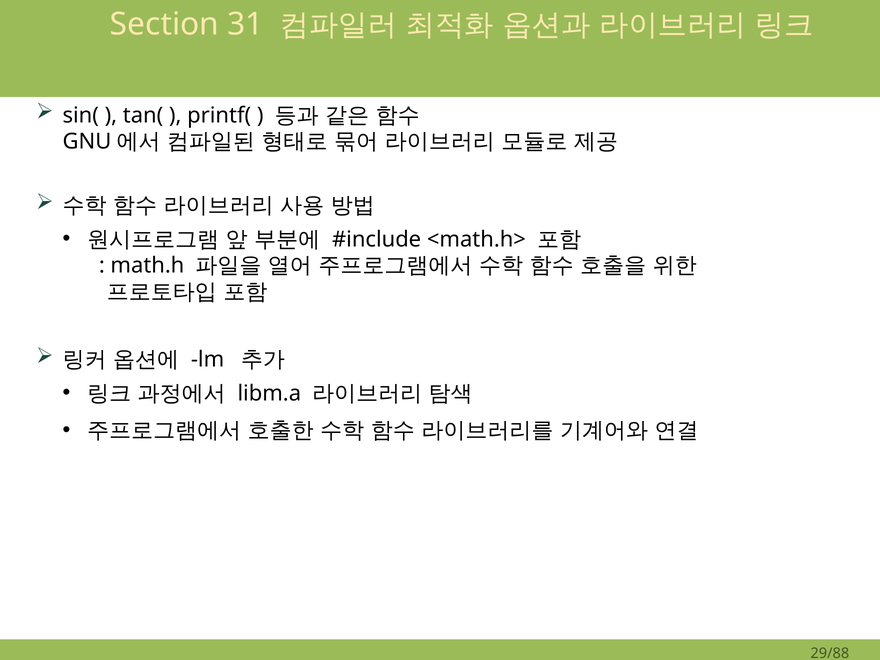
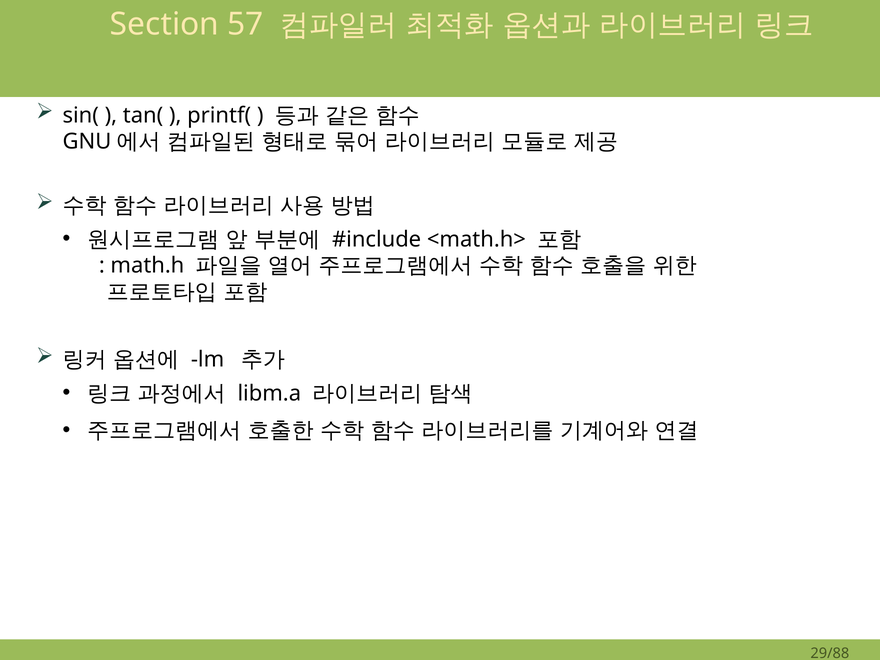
31: 31 -> 57 (245, 24)
